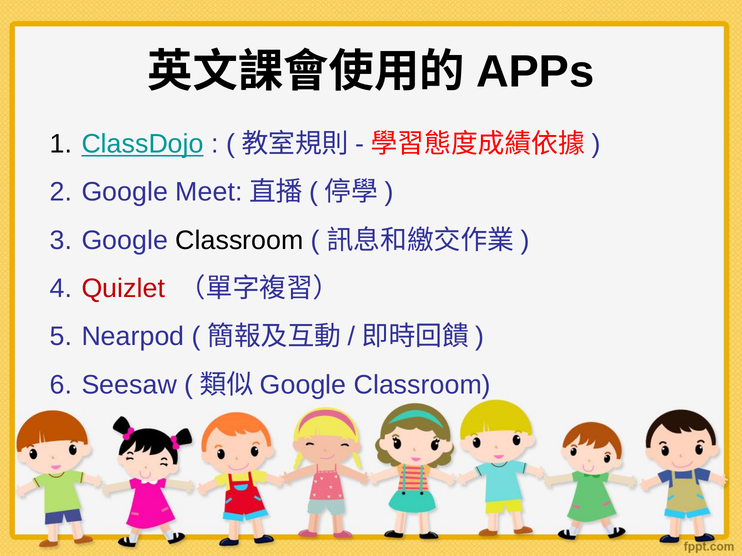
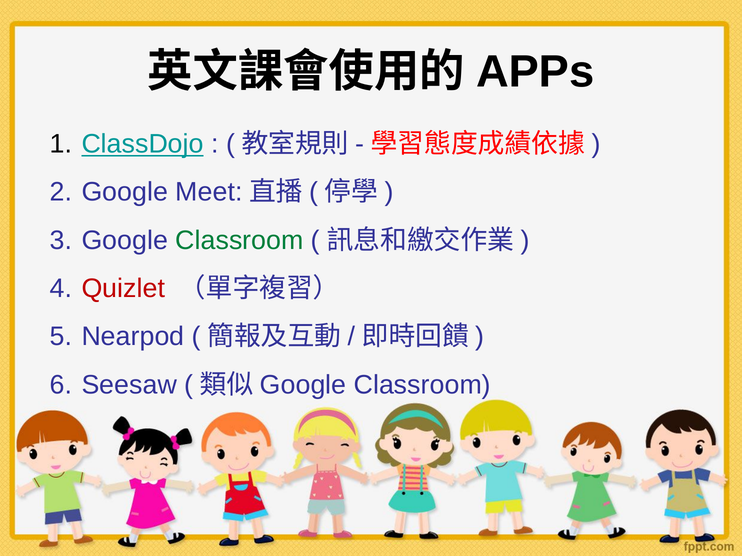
Classroom colour: black -> green (239, 241)
